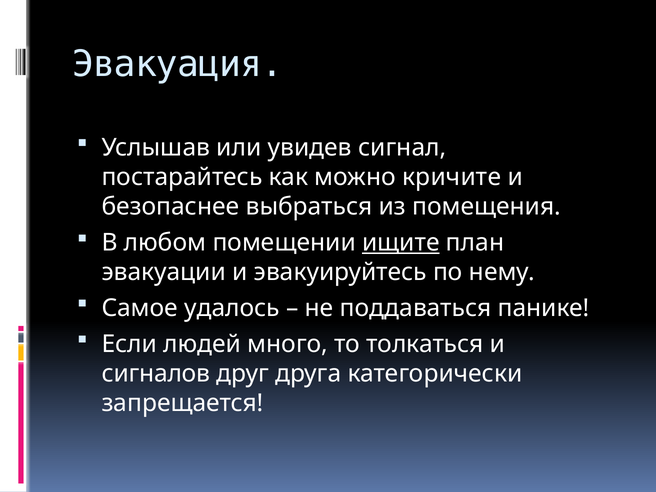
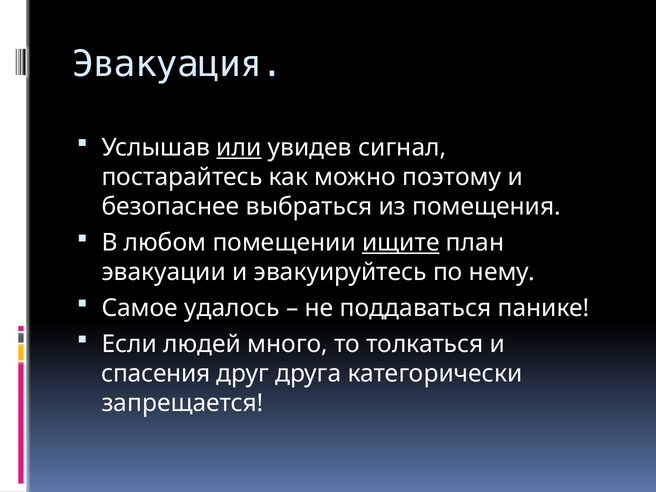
или underline: none -> present (239, 148)
кричите: кричите -> поэтому (452, 177)
сигналов: сигналов -> спасения (156, 374)
